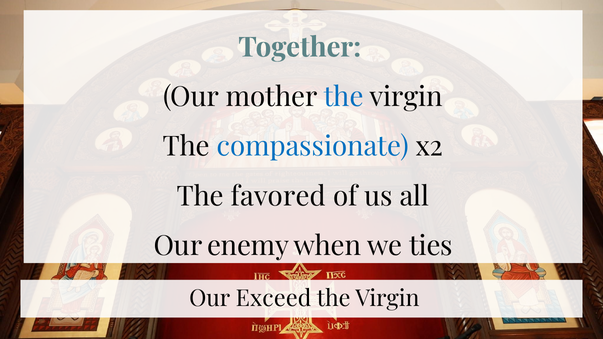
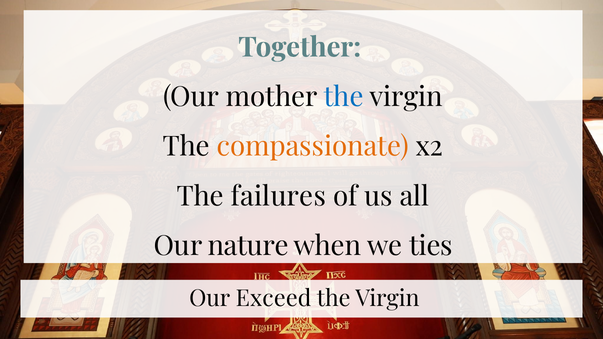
compassionate colour: blue -> orange (313, 147)
favored: favored -> failures (278, 197)
enemy: enemy -> nature (248, 246)
